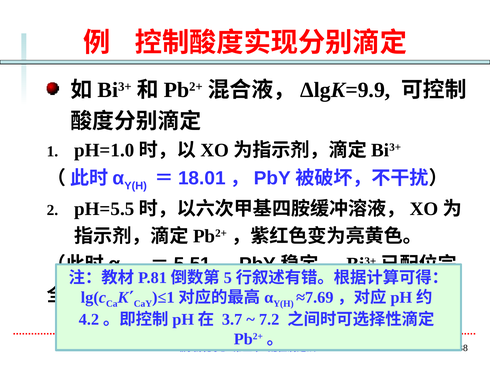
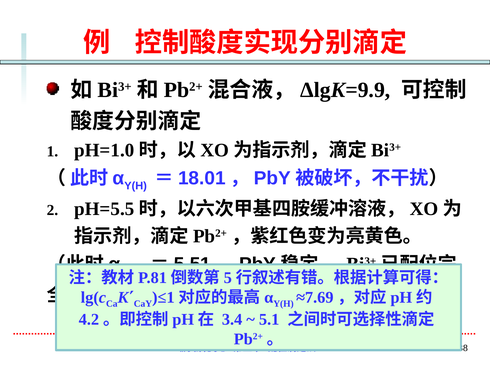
3.7: 3.7 -> 3.4 (232, 320)
7.2: 7.2 -> 5.1 (269, 320)
